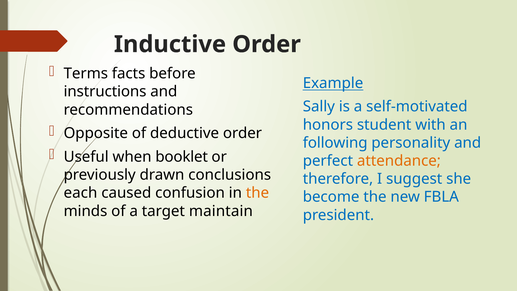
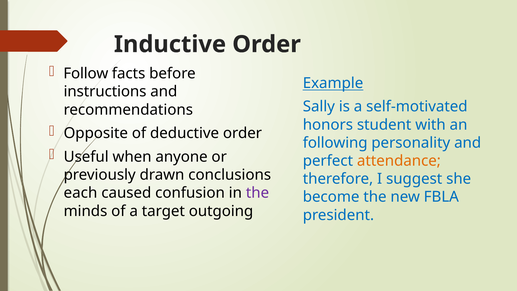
Terms: Terms -> Follow (86, 73)
booklet: booklet -> anyone (182, 157)
the colour: orange -> purple (257, 193)
maintain: maintain -> outgoing (221, 211)
